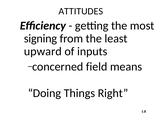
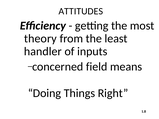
signing: signing -> theory (40, 39)
upward: upward -> handler (43, 51)
